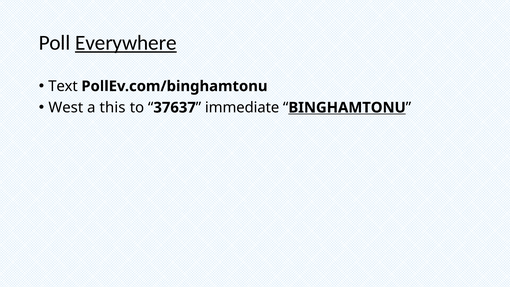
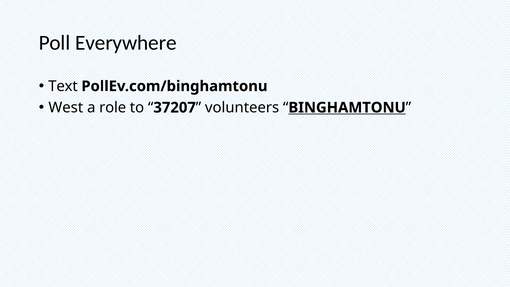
Everywhere underline: present -> none (126, 43)
this: this -> role (113, 108)
37637: 37637 -> 37207 (175, 108)
immediate: immediate -> volunteers (242, 108)
